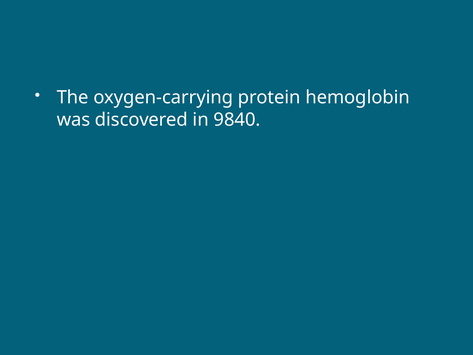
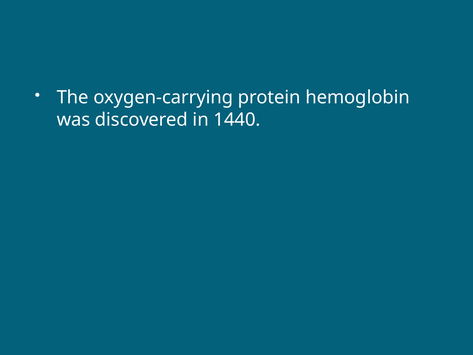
9840: 9840 -> 1440 (237, 120)
